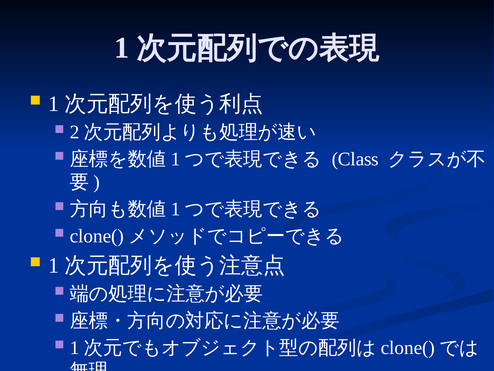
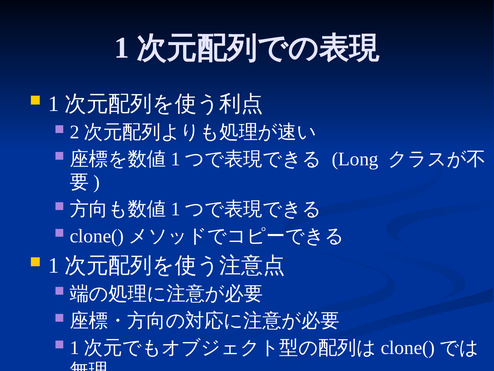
Class: Class -> Long (355, 159)
